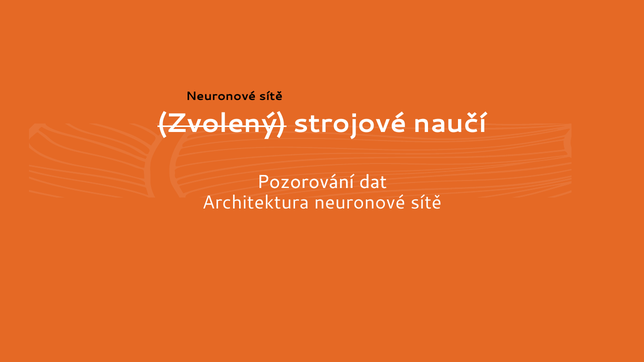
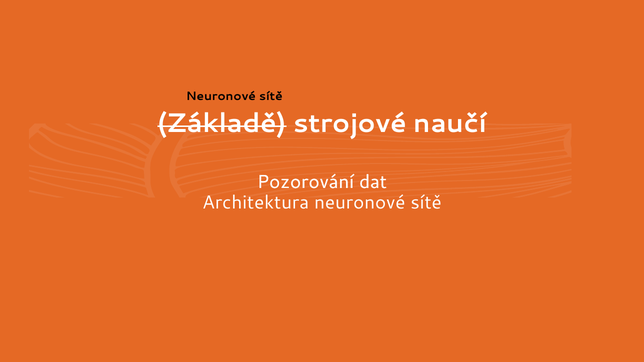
Zvolený: Zvolený -> Základě (222, 124)
